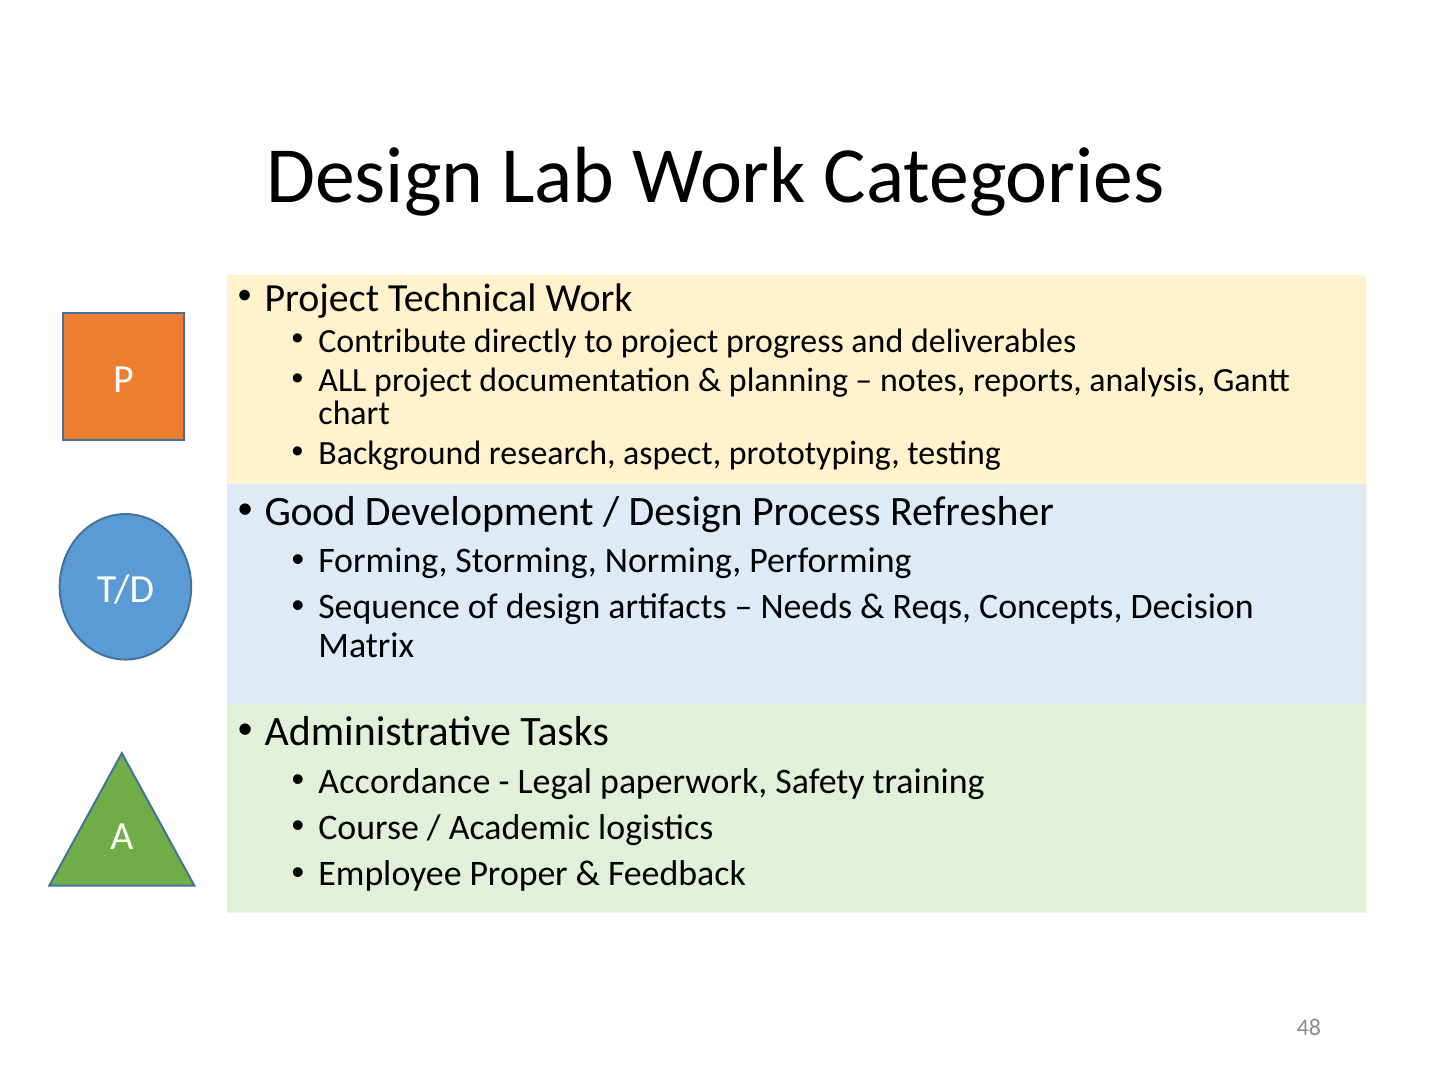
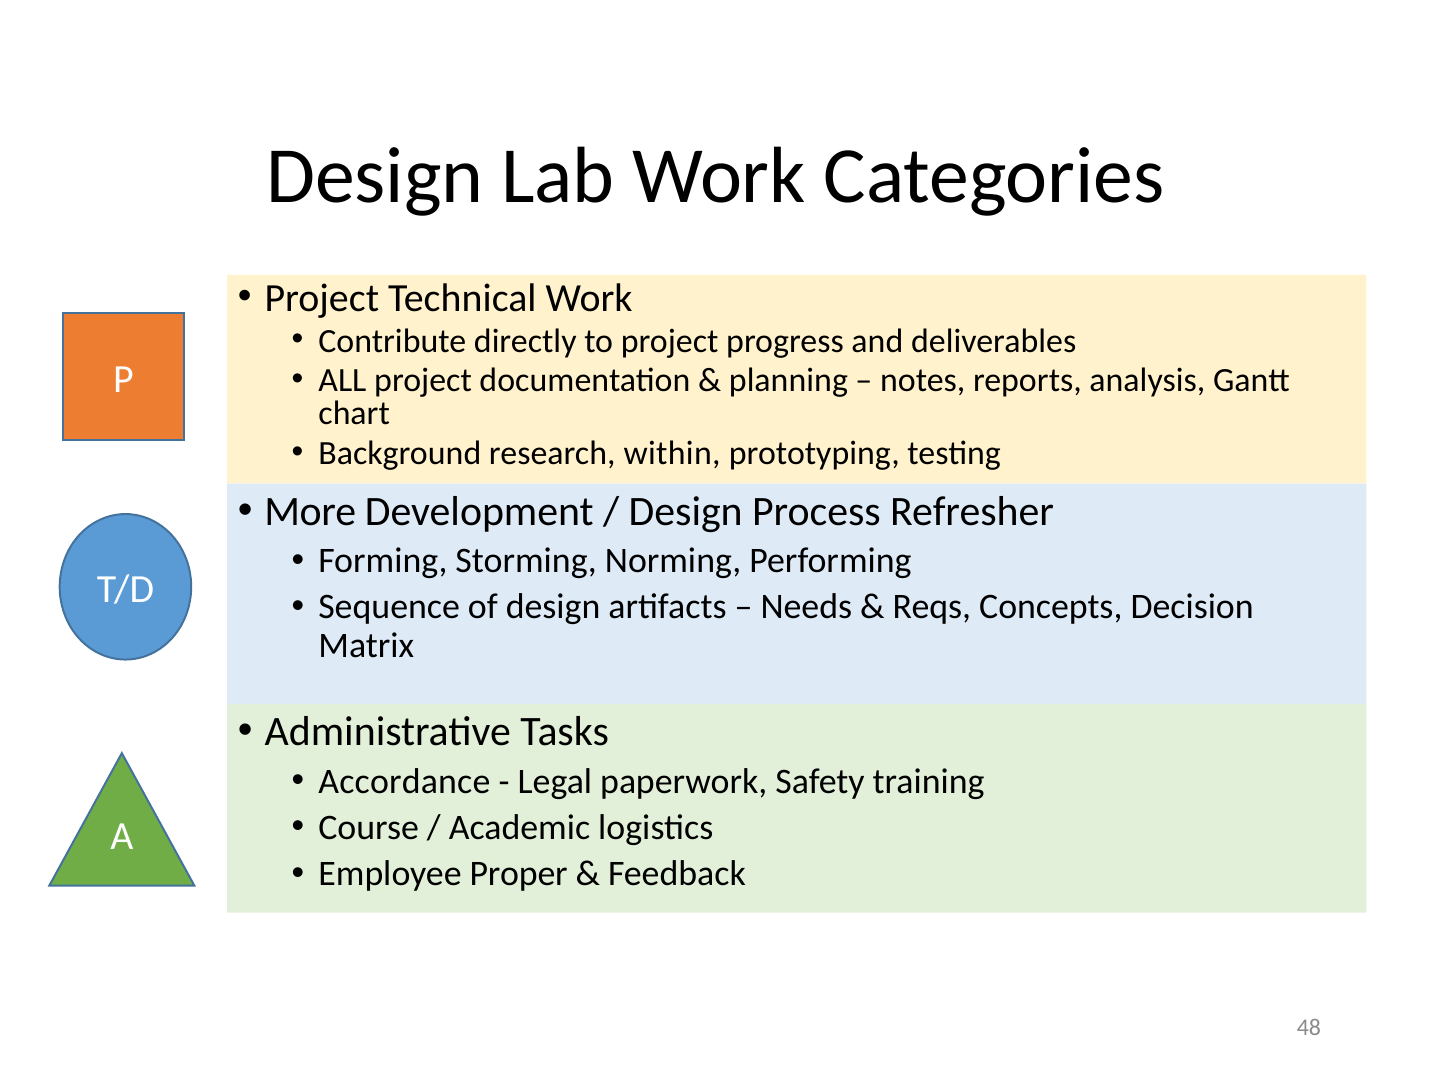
aspect: aspect -> within (672, 453)
Good: Good -> More (310, 511)
